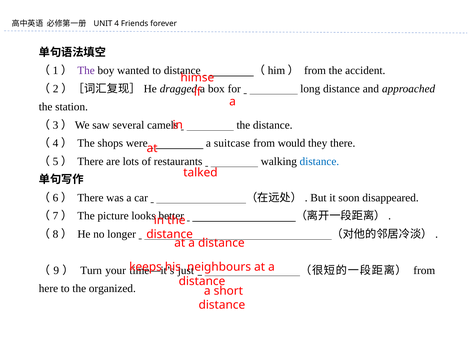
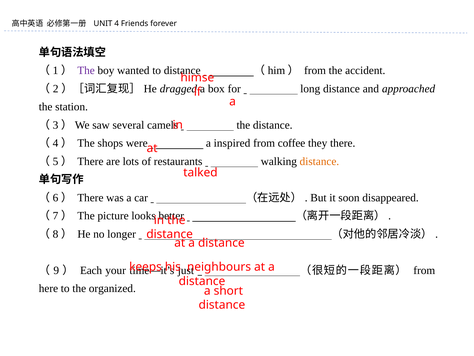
suitcase: suitcase -> inspired (232, 143)
would: would -> coffee (292, 143)
distance colour: blue -> orange (319, 161)
Turn: Turn -> Each (91, 270)
